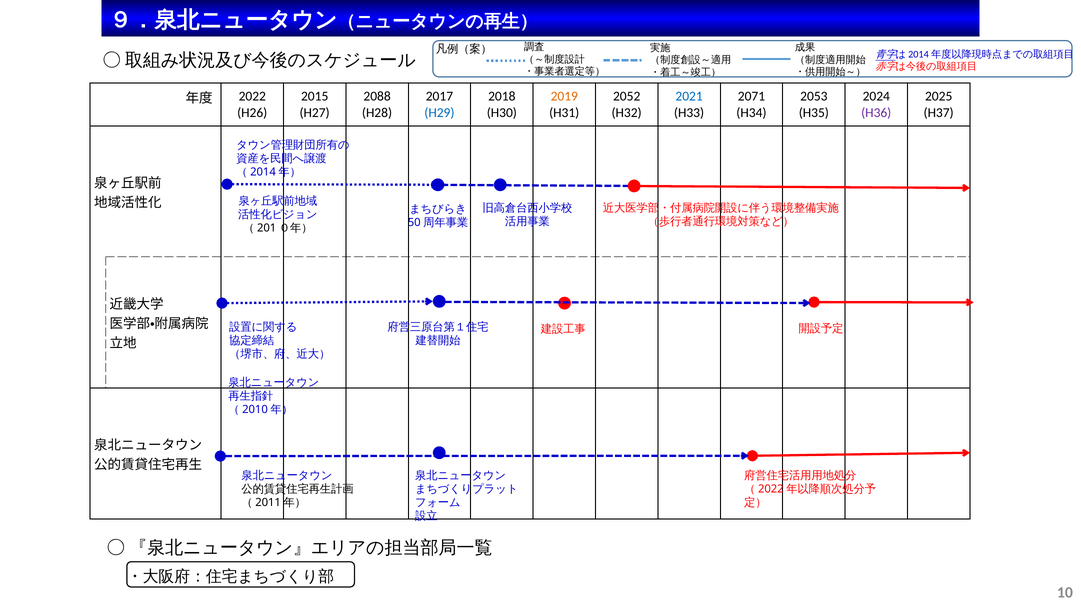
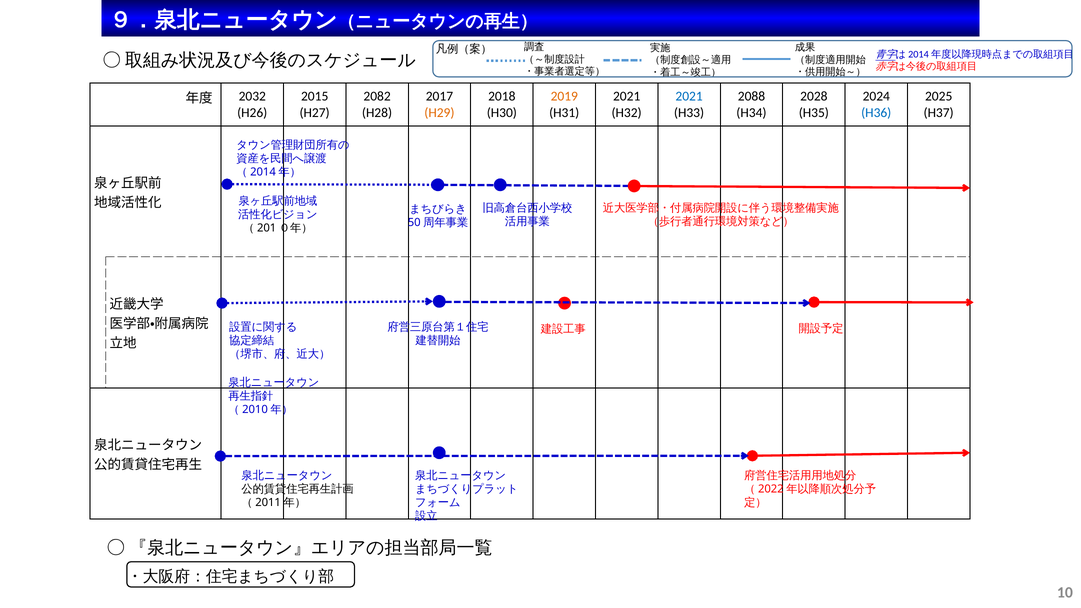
2088: 2088 -> 2082 (377, 96)
2052: 2052 -> 2021 (627, 96)
2071: 2071 -> 2088 (751, 96)
2053: 2053 -> 2028 (814, 96)
2022: 2022 -> 2032 (252, 96)
H29 colour: blue -> orange (439, 113)
H36 colour: purple -> blue (876, 113)
